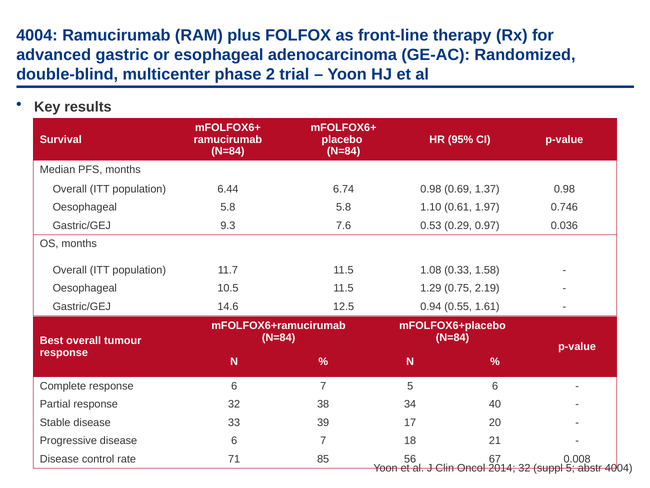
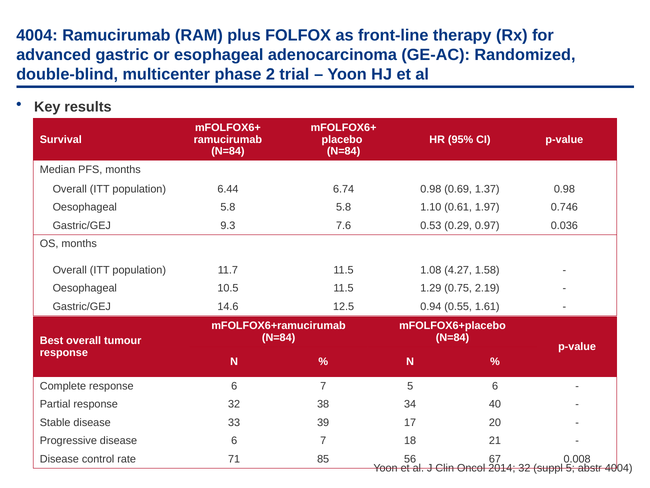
0.33: 0.33 -> 4.27 (458, 270)
